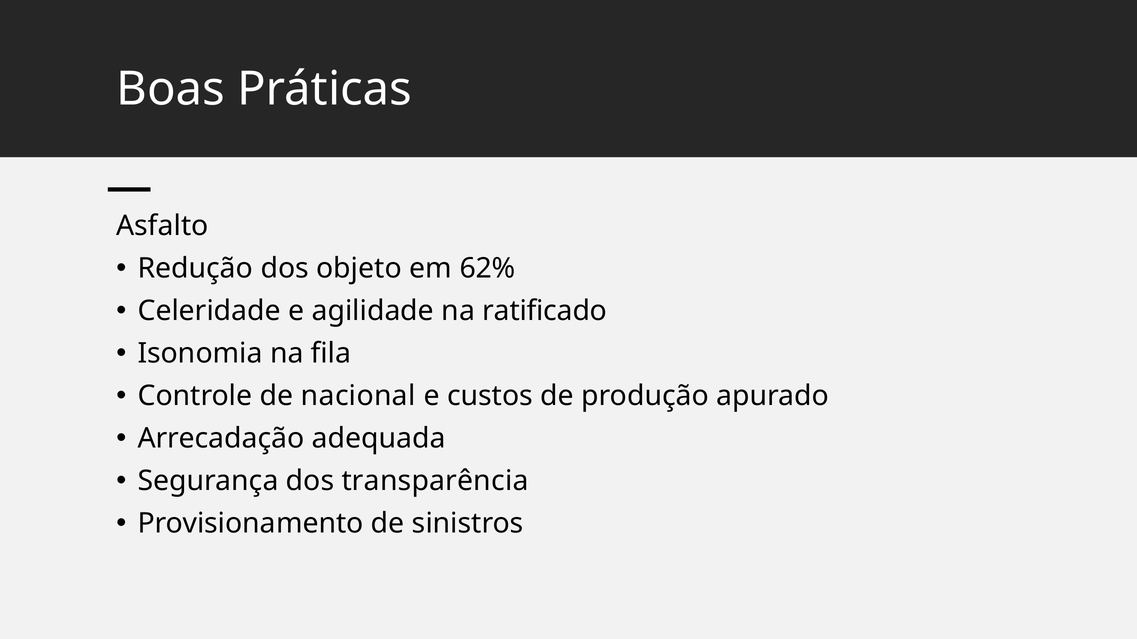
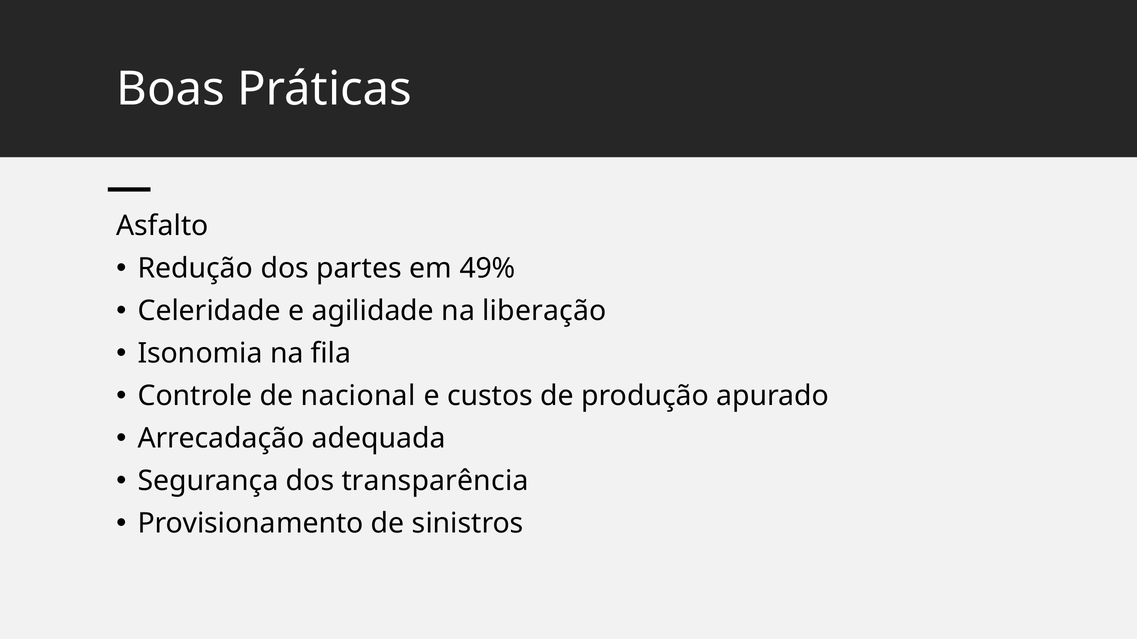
objeto: objeto -> partes (359, 269)
62%: 62% -> 49% (488, 269)
ratificado: ratificado -> liberação (544, 311)
